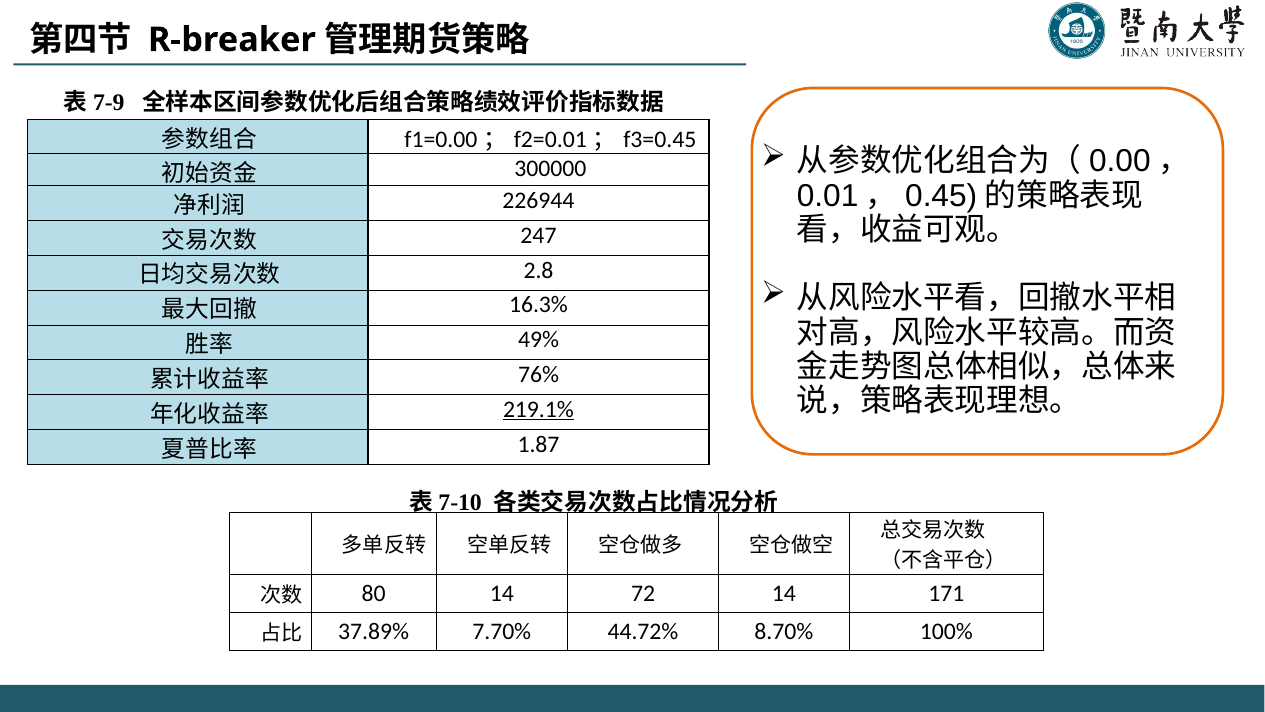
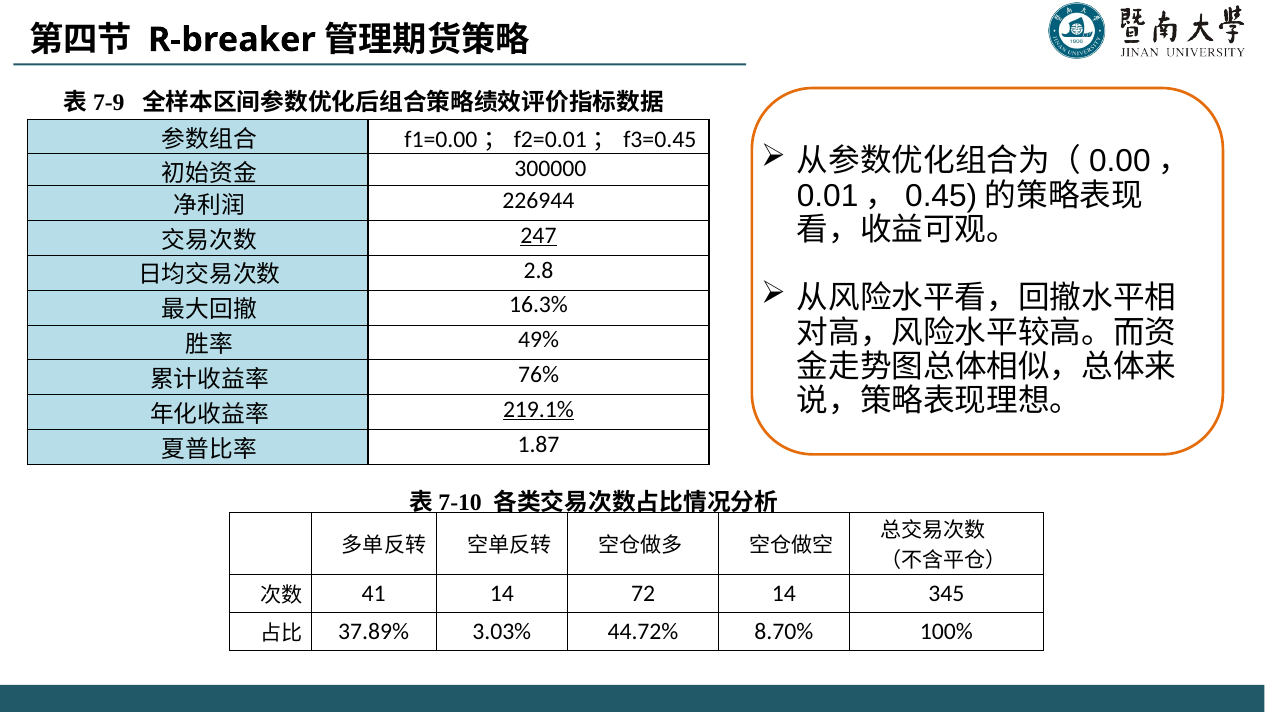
247 underline: none -> present (539, 235)
80: 80 -> 41 (374, 593)
171: 171 -> 345 (946, 593)
7.70%: 7.70% -> 3.03% (502, 632)
